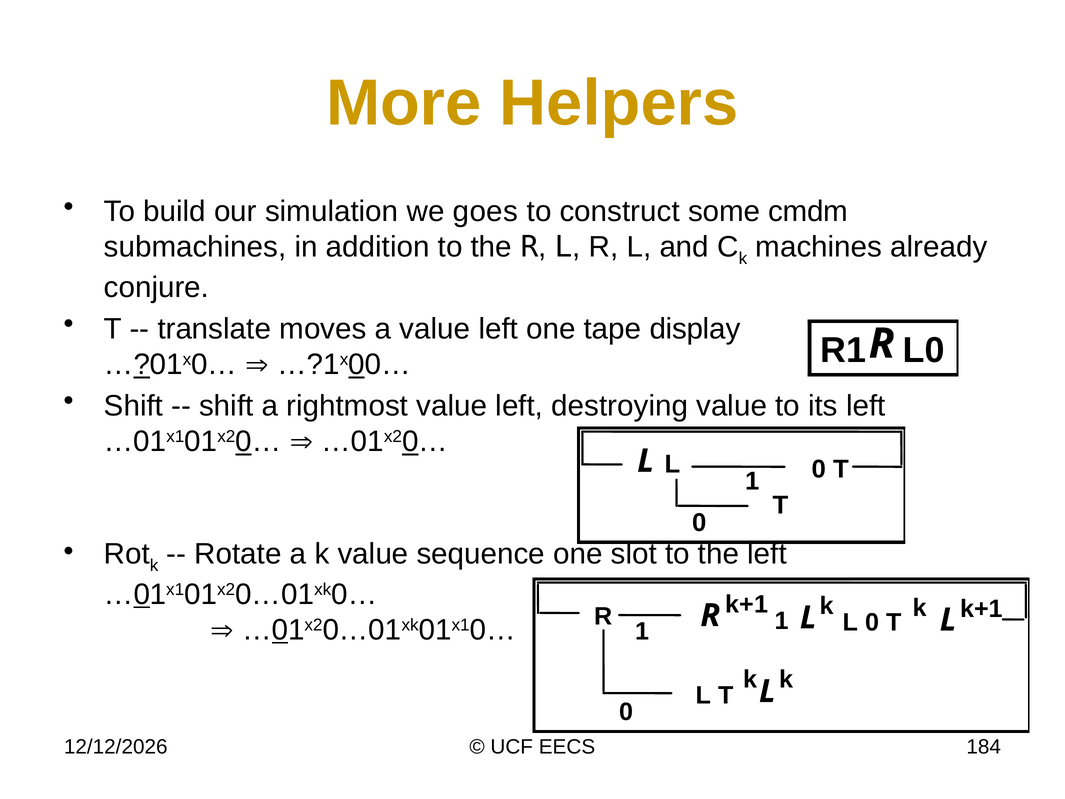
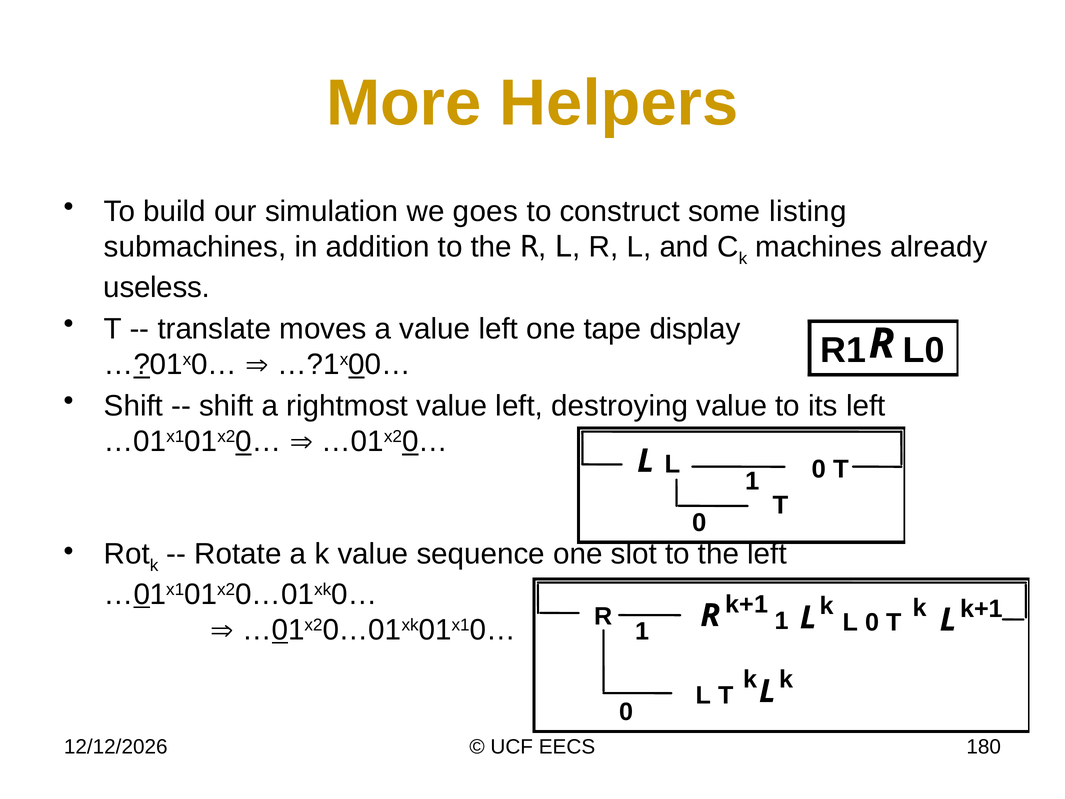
cmdm: cmdm -> listing (808, 212)
conjure: conjure -> useless (157, 287)
184: 184 -> 180 (984, 747)
